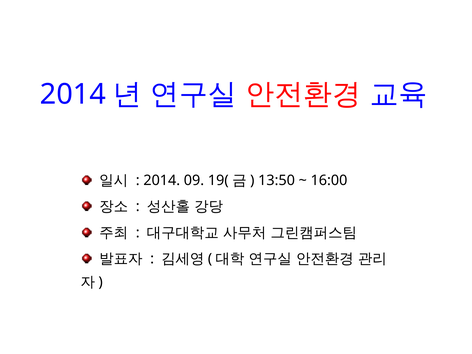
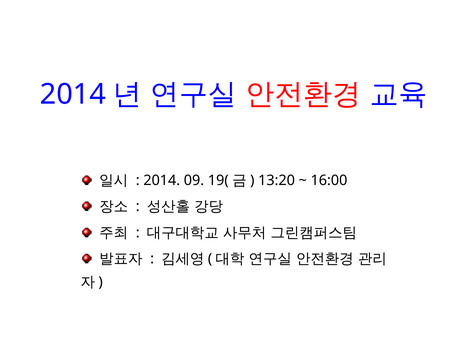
13:50: 13:50 -> 13:20 (277, 180)
